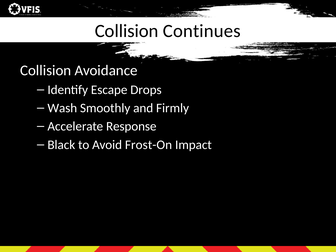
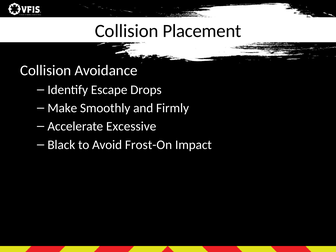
Continues: Continues -> Placement (202, 31)
Wash: Wash -> Make (62, 108)
Response: Response -> Excessive (131, 126)
